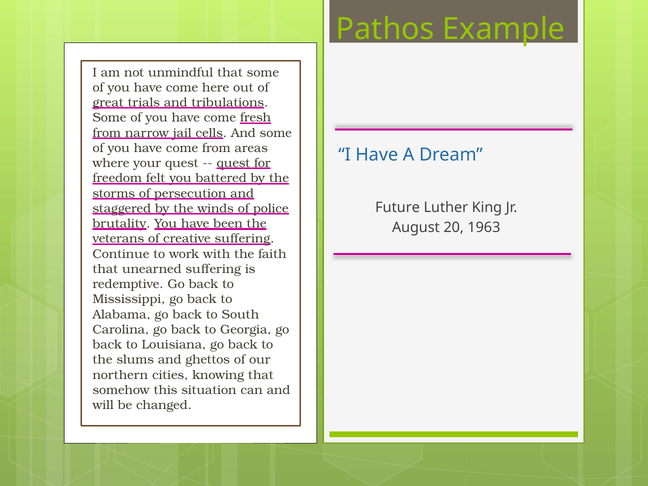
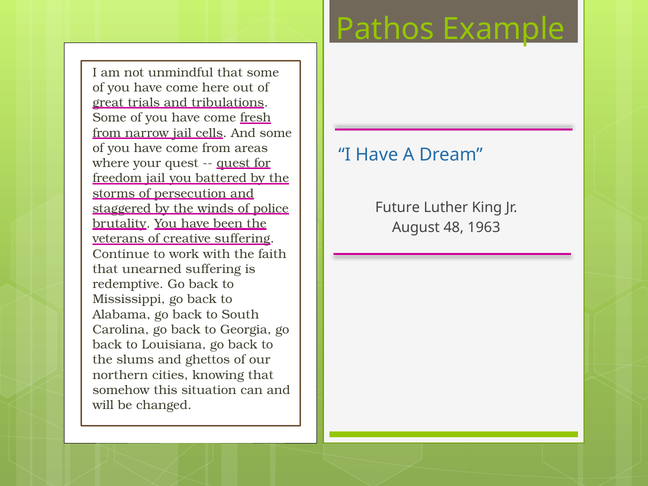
freedom felt: felt -> jail (156, 178)
20: 20 -> 48 (454, 227)
